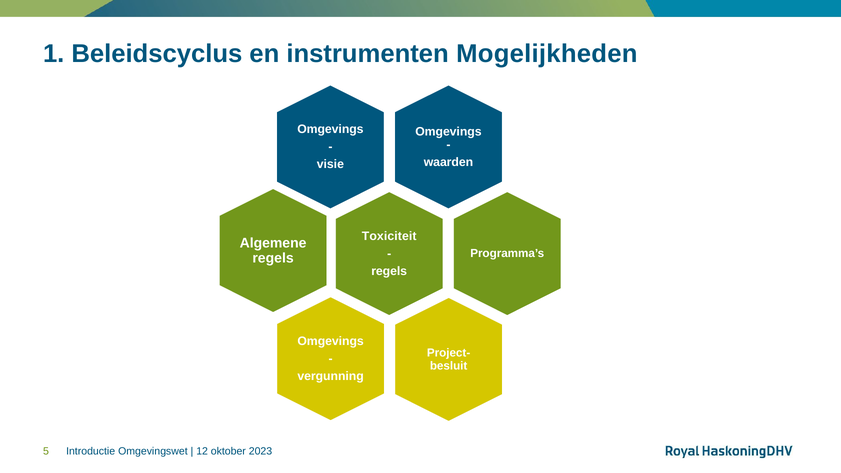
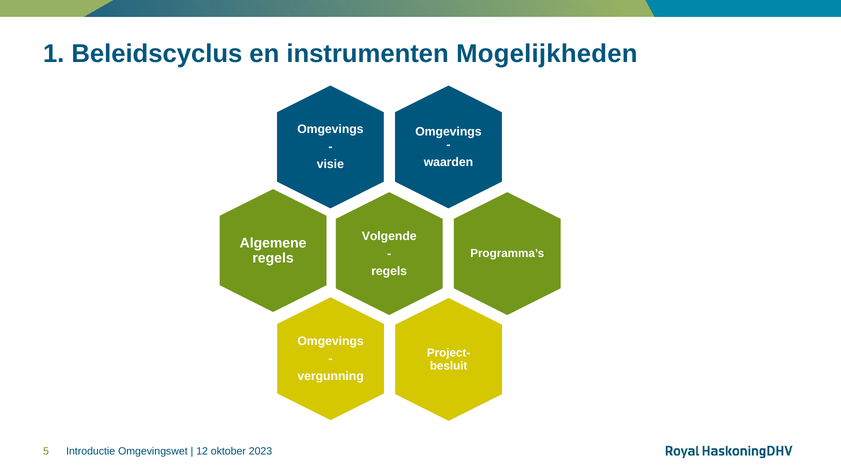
Toxiciteit: Toxiciteit -> Volgende (389, 236)
